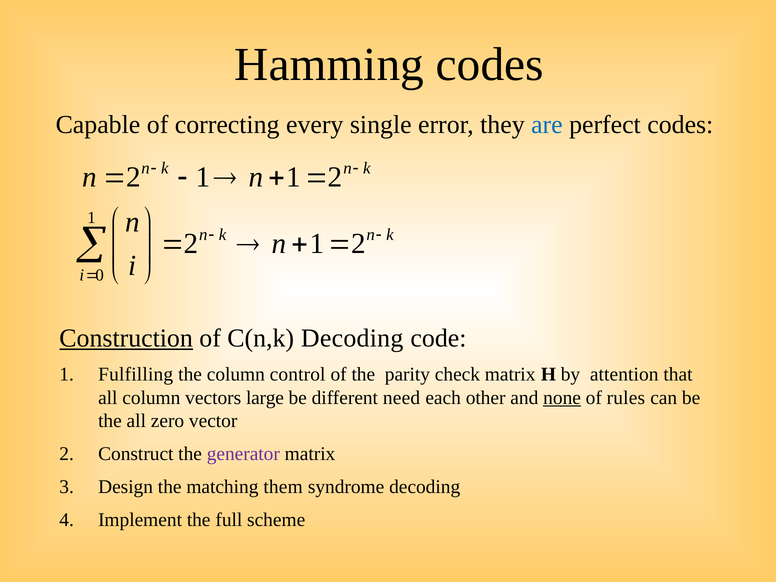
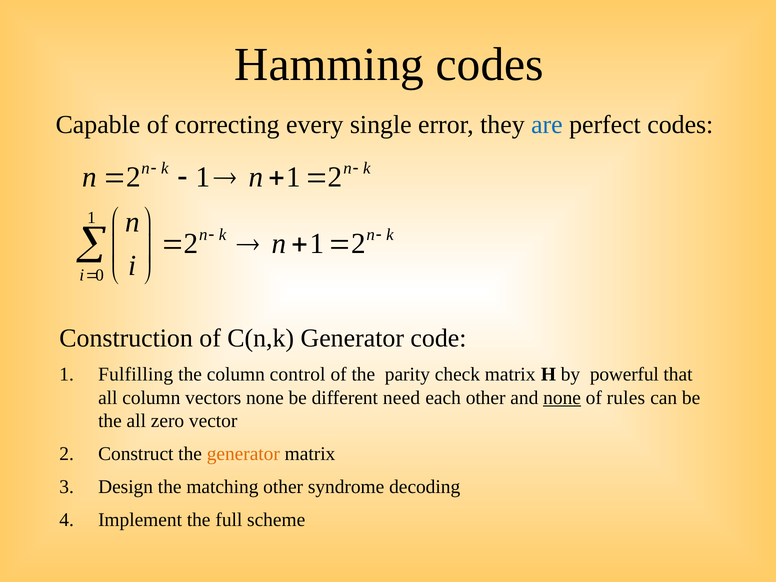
Construction underline: present -> none (126, 338)
C(n,k Decoding: Decoding -> Generator (352, 338)
attention: attention -> powerful (624, 374)
vectors large: large -> none (265, 398)
generator colour: purple -> orange (243, 454)
matching them: them -> other (283, 487)
